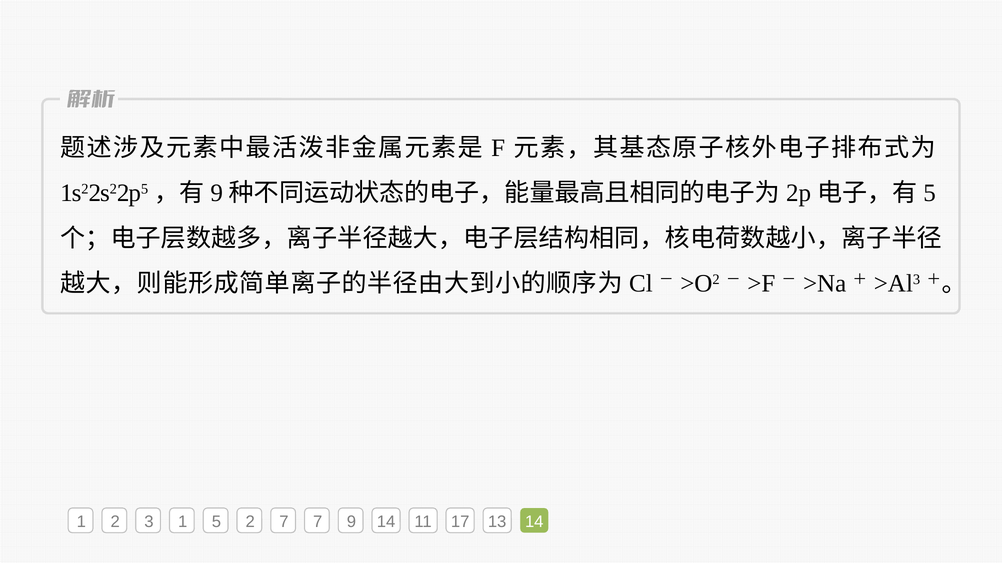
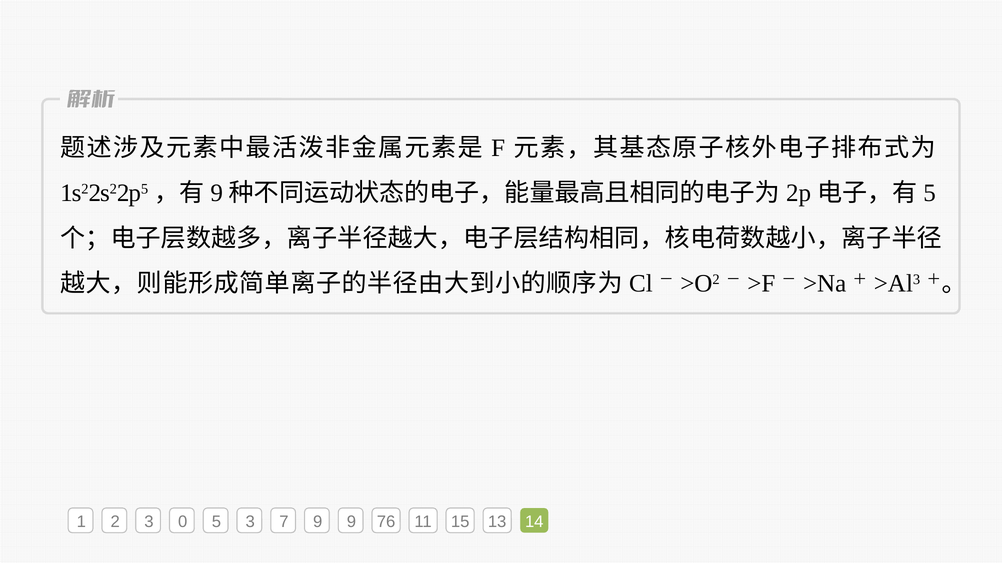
3 1: 1 -> 0 (183, 522)
5 2: 2 -> 3 (250, 522)
7 7: 7 -> 9 (318, 522)
9 14: 14 -> 76 (386, 522)
17: 17 -> 15 (460, 522)
